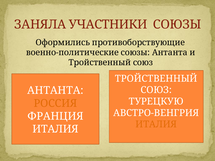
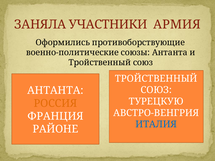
УЧАСТНИКИ СОЮЗЫ: СОЮЗЫ -> АРМИЯ (177, 25)
ИТАЛИЯ colour: orange -> blue (156, 125)
ИТАЛИЯ: ИТАЛИЯ -> РАЙОНЕ (55, 129)
